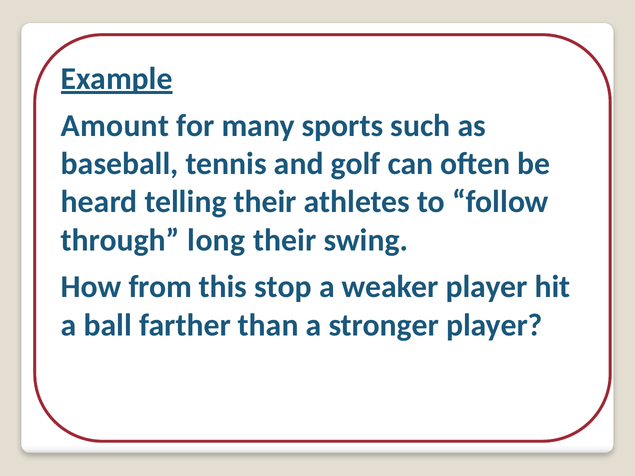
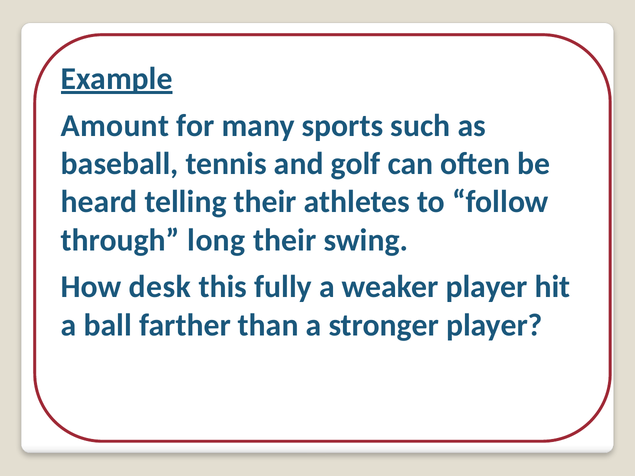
from: from -> desk (160, 287)
stop: stop -> fully (283, 287)
